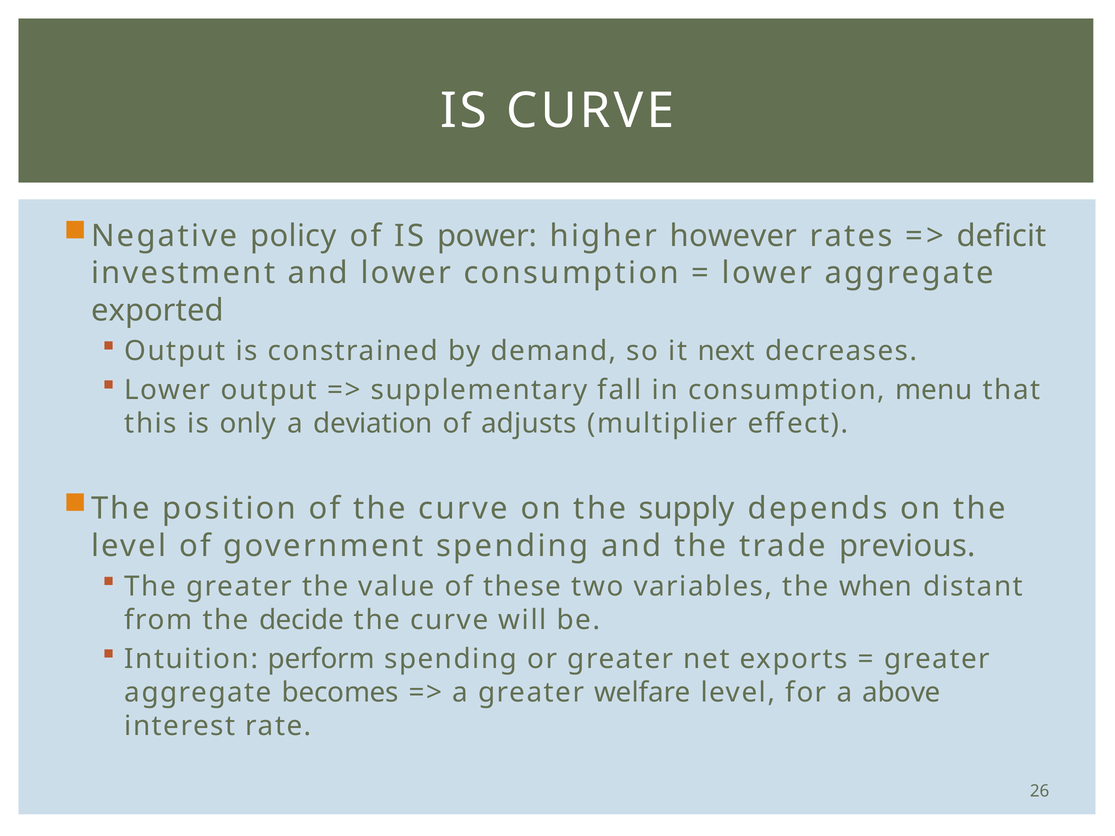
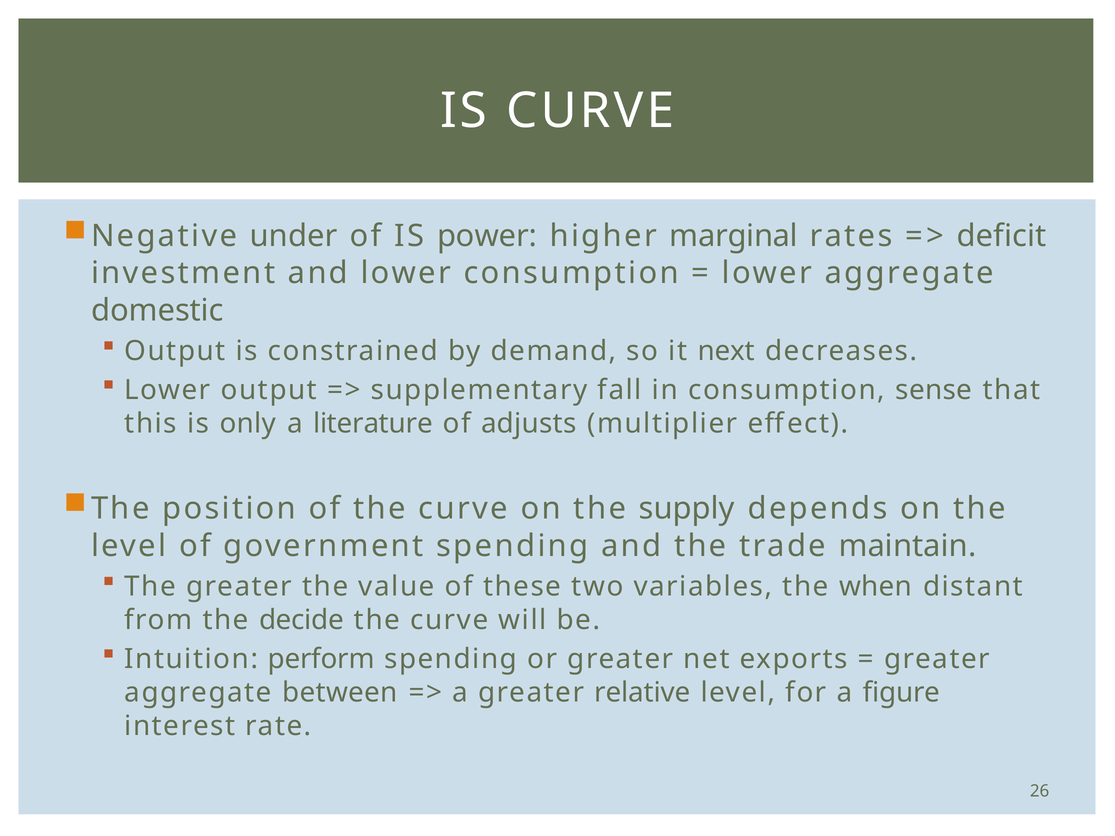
policy: policy -> under (294, 236)
however: however -> marginal (734, 236)
exported: exported -> domestic (157, 310)
menu: menu -> sense (934, 390)
deviation: deviation -> literature (373, 424)
previous: previous -> maintain (908, 546)
becomes: becomes -> between (340, 693)
welfare: welfare -> relative (642, 693)
above: above -> figure (901, 693)
